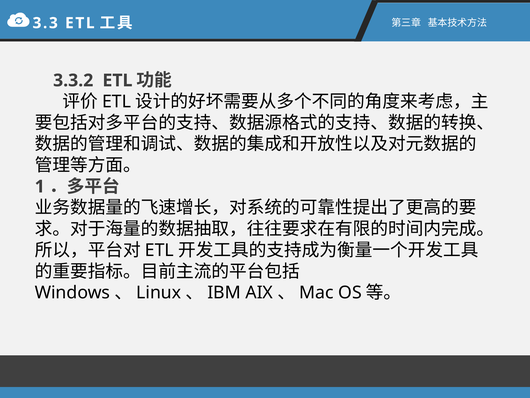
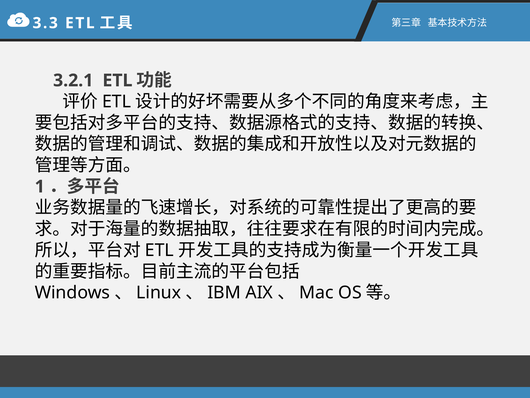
3.3.2: 3.3.2 -> 3.2.1 (73, 80)
